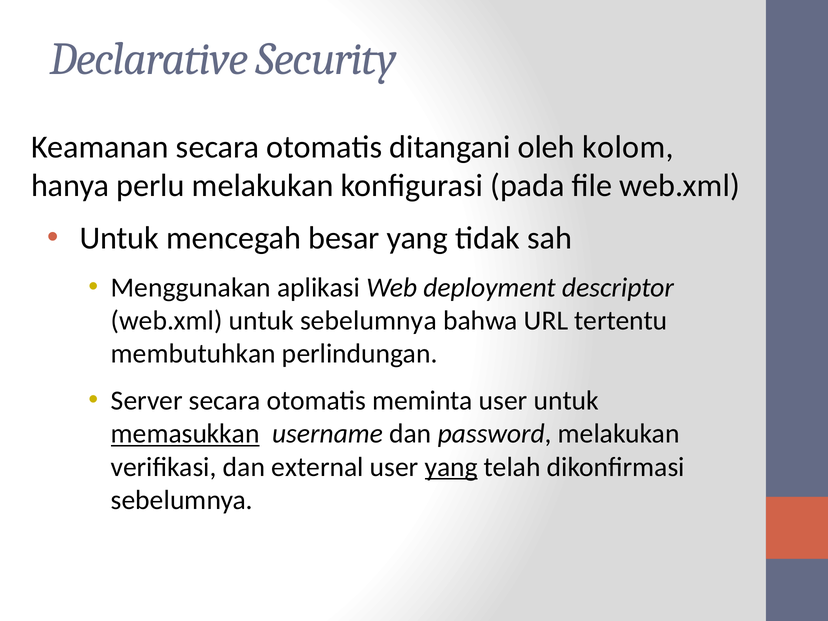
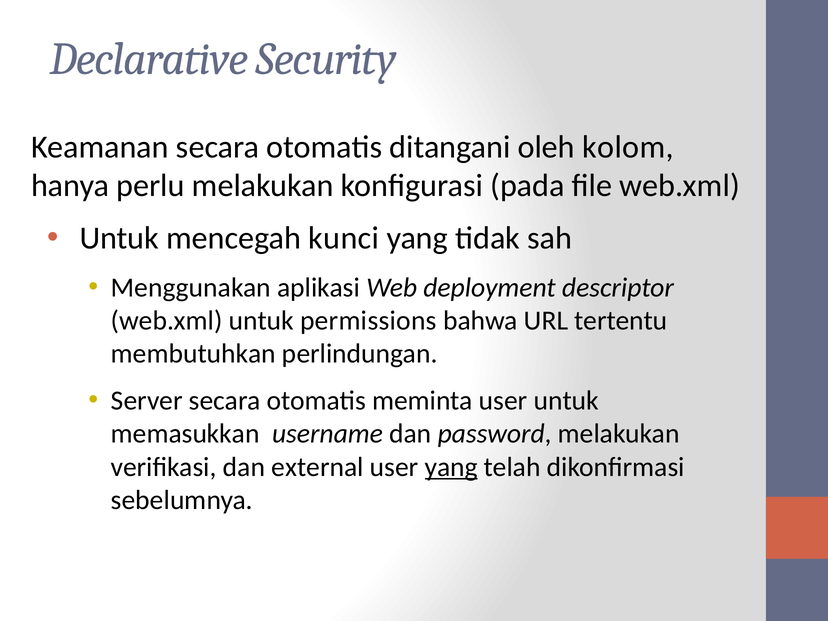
besar: besar -> kunci (344, 238)
untuk sebelumnya: sebelumnya -> permissions (368, 321)
memasukkan underline: present -> none (185, 434)
